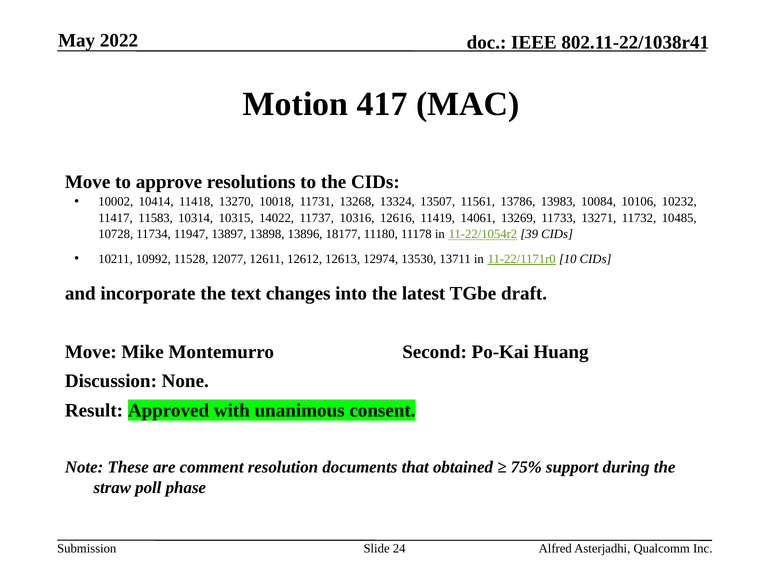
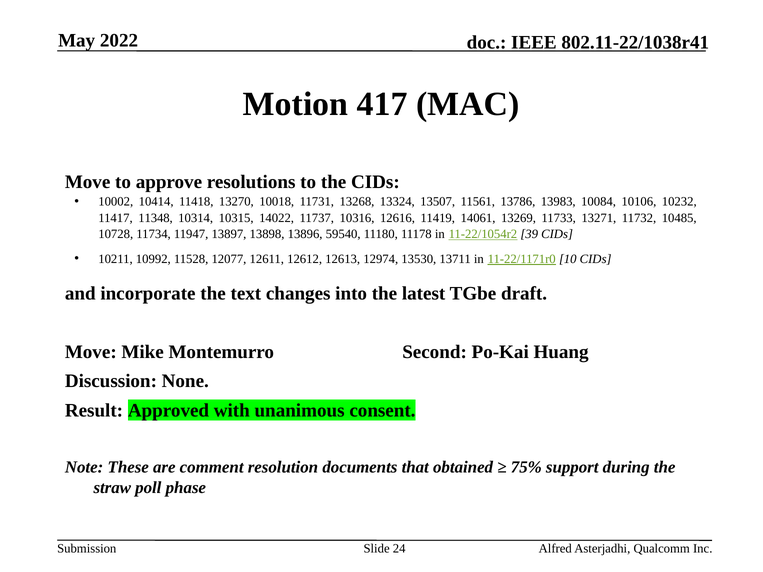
11583: 11583 -> 11348 (155, 218)
18177: 18177 -> 59540 (343, 234)
